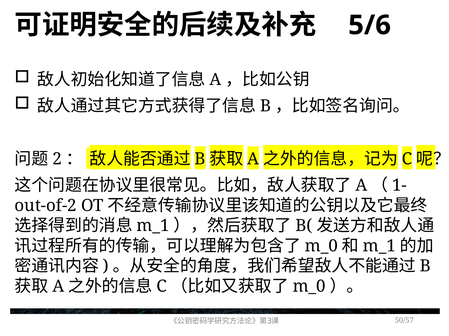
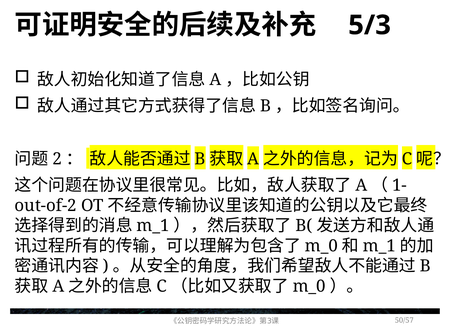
5/6: 5/6 -> 5/3 (370, 25)
